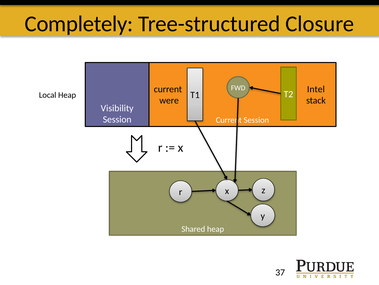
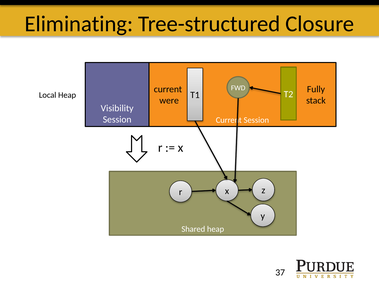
Completely: Completely -> Eliminating (79, 24)
Intel: Intel -> Fully (316, 89)
